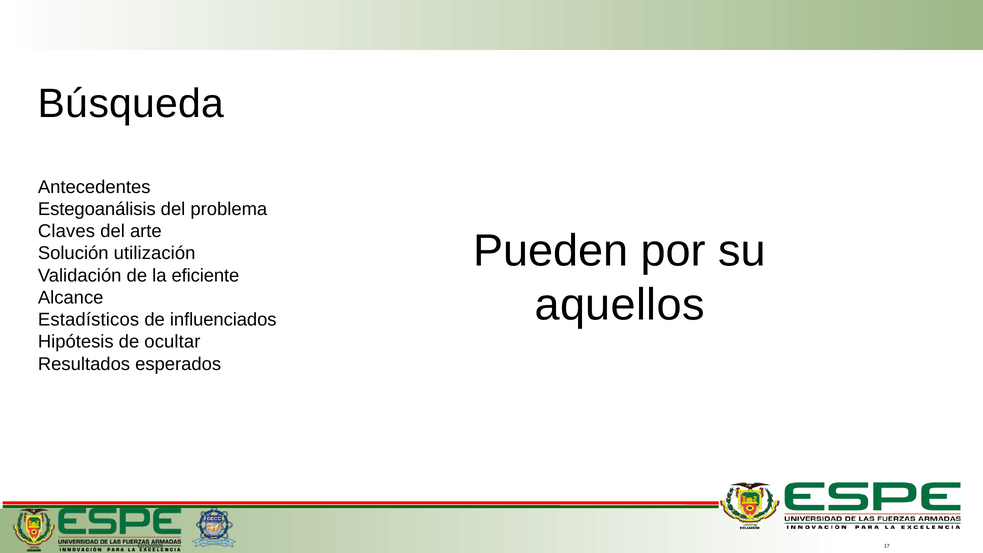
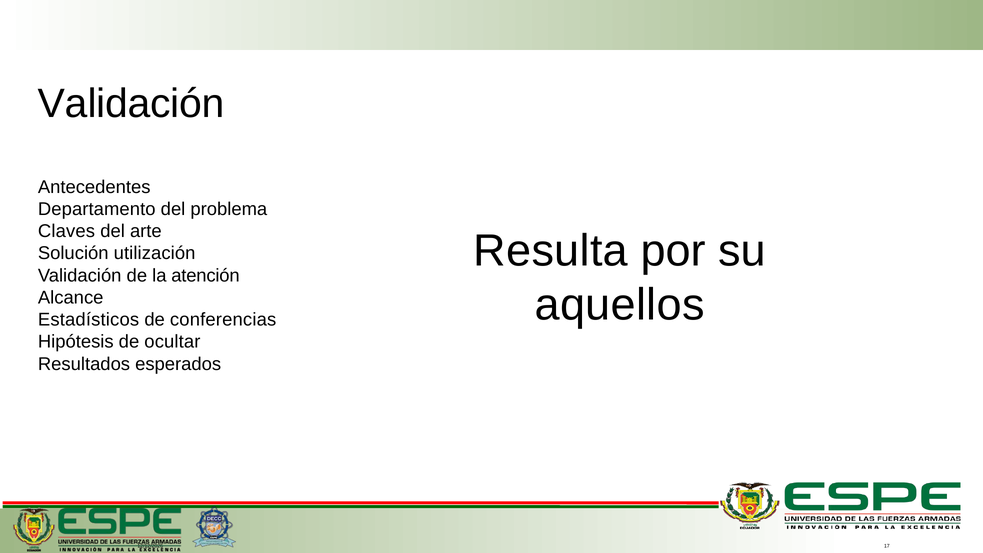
Búsqueda: Búsqueda -> Validación (131, 104)
Estegoanálisis: Estegoanálisis -> Departamento (97, 209)
Pueden: Pueden -> Resulta (551, 251)
eficiente: eficiente -> atención (205, 275)
influenciados: influenciados -> conferencias (223, 320)
